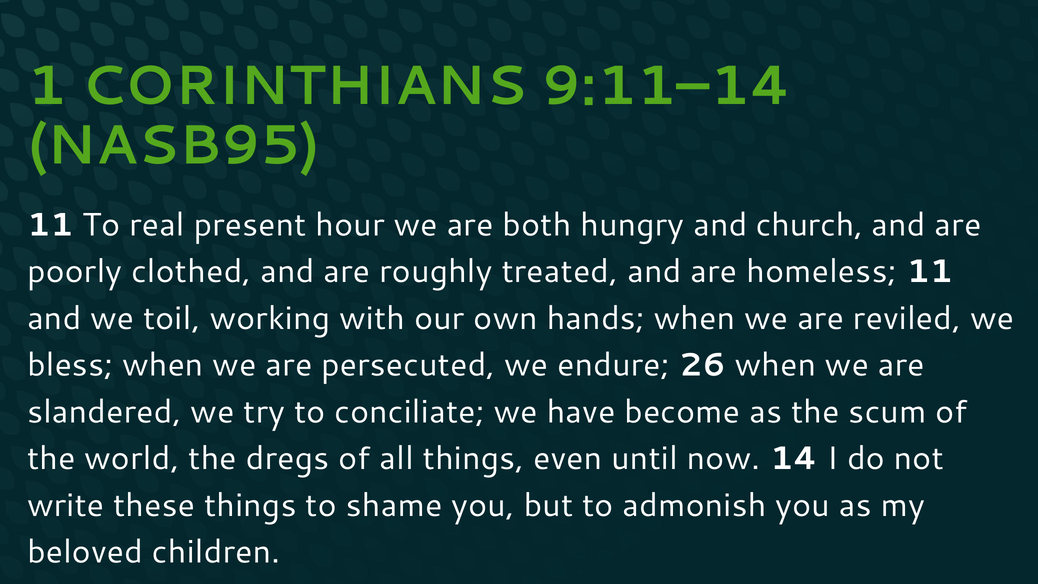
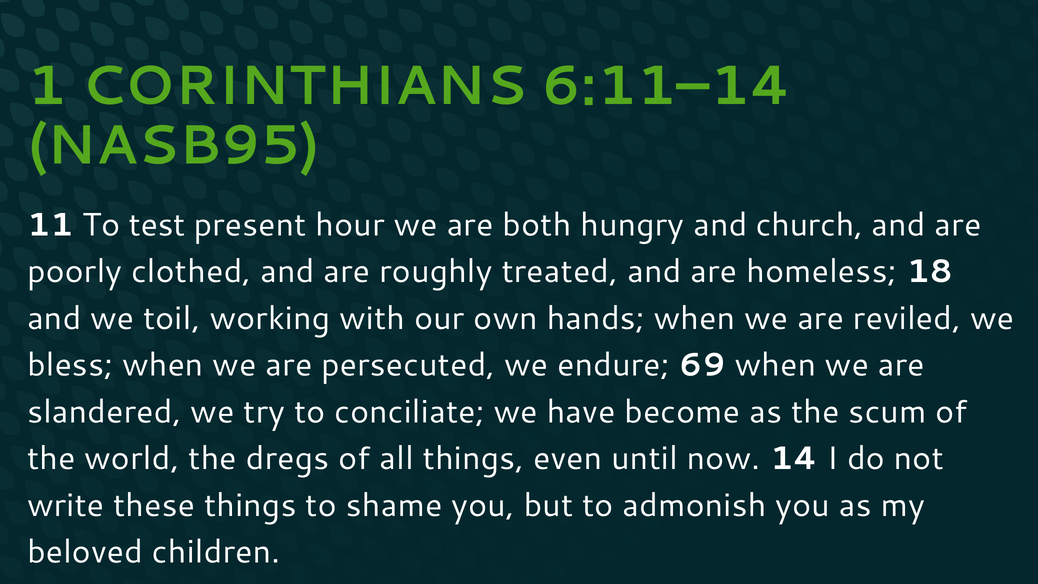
9:11–14: 9:11–14 -> 6:11–14 (666, 86)
real: real -> test (157, 225)
homeless 11: 11 -> 18 (930, 272)
26: 26 -> 69 (703, 365)
